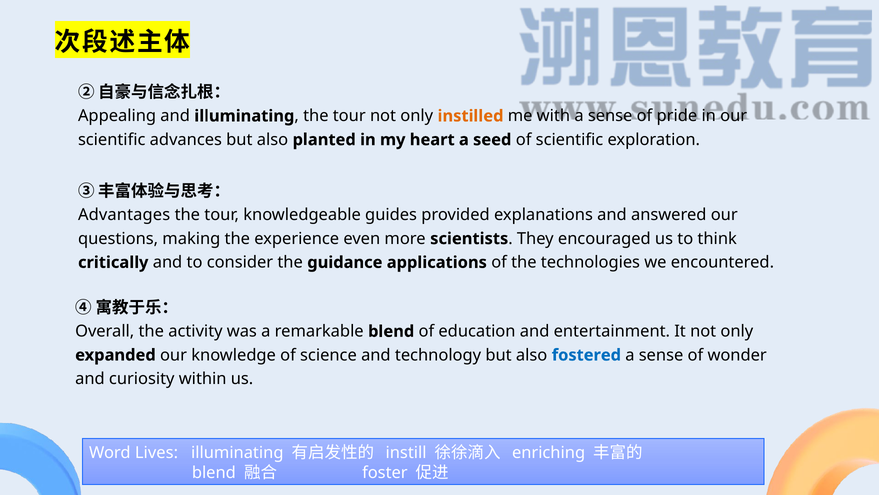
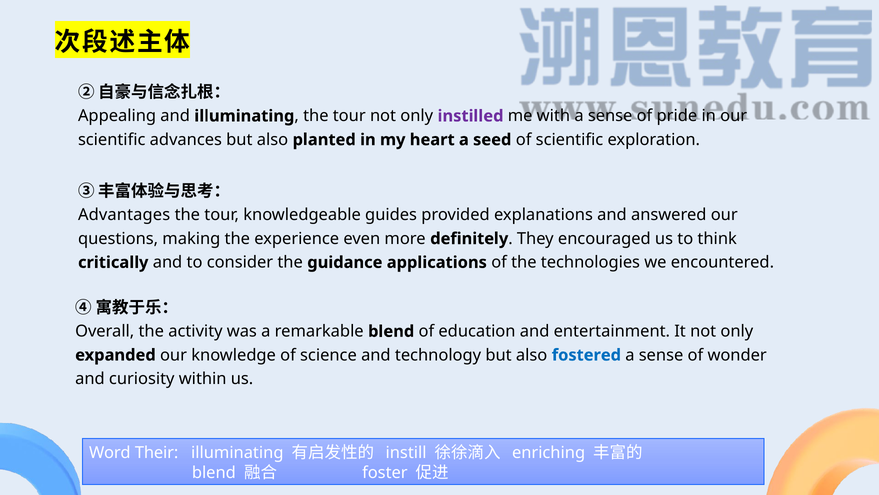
instilled colour: orange -> purple (471, 116)
scientists: scientists -> definitely (469, 238)
Lives: Lives -> Their (157, 452)
